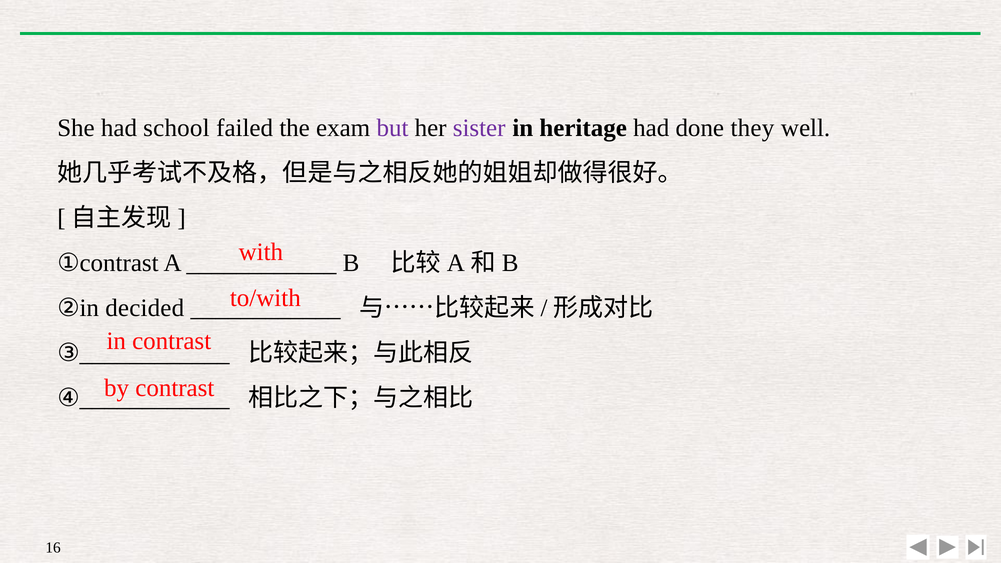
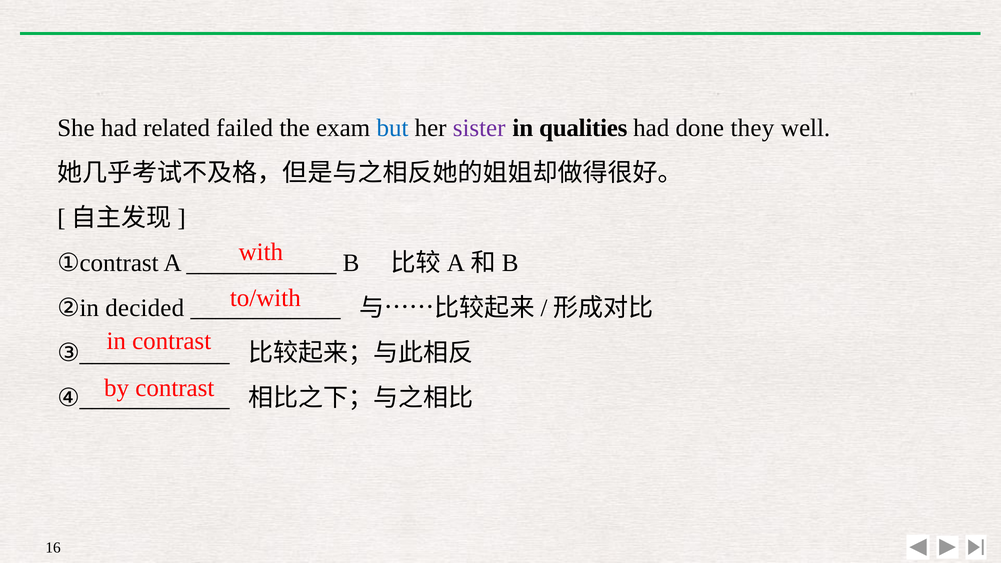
school: school -> related (177, 128)
but colour: purple -> blue (393, 128)
heritage: heritage -> qualities (583, 128)
